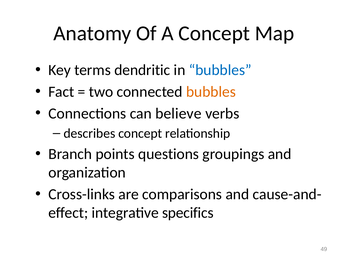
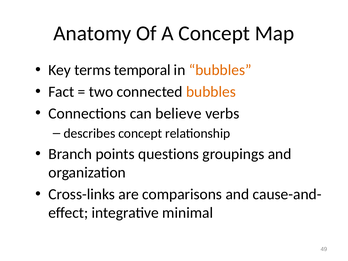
dendritic: dendritic -> temporal (142, 70)
bubbles colour: blue -> orange (220, 70)
specifics: specifics -> minimal (188, 213)
